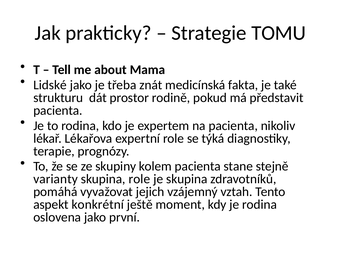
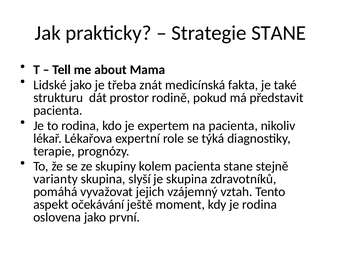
Strategie TOMU: TOMU -> STANE (279, 33)
skupina role: role -> slyší (140, 179)
konkrétní: konkrétní -> očekávání (98, 204)
